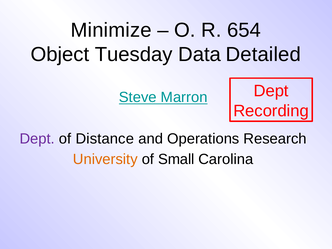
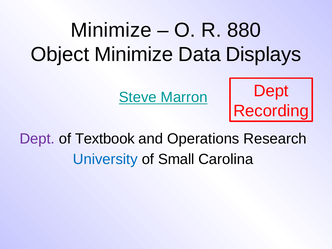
654: 654 -> 880 (244, 30)
Object Tuesday: Tuesday -> Minimize (134, 55)
Detailed: Detailed -> Displays (263, 55)
Distance: Distance -> Textbook (105, 139)
University colour: orange -> blue (105, 159)
